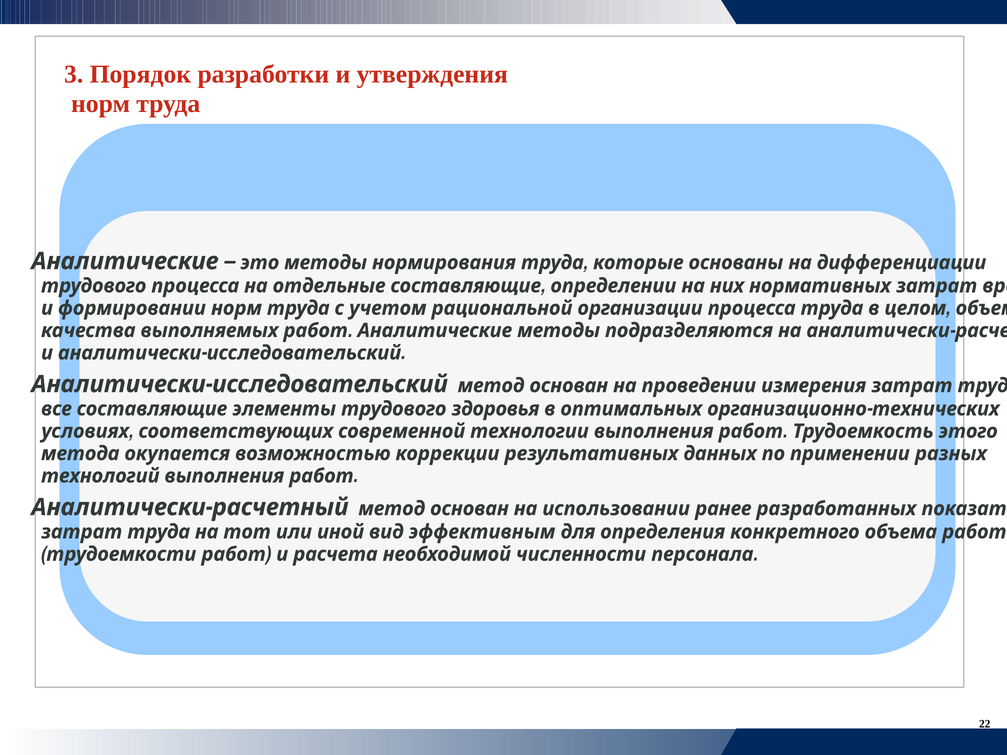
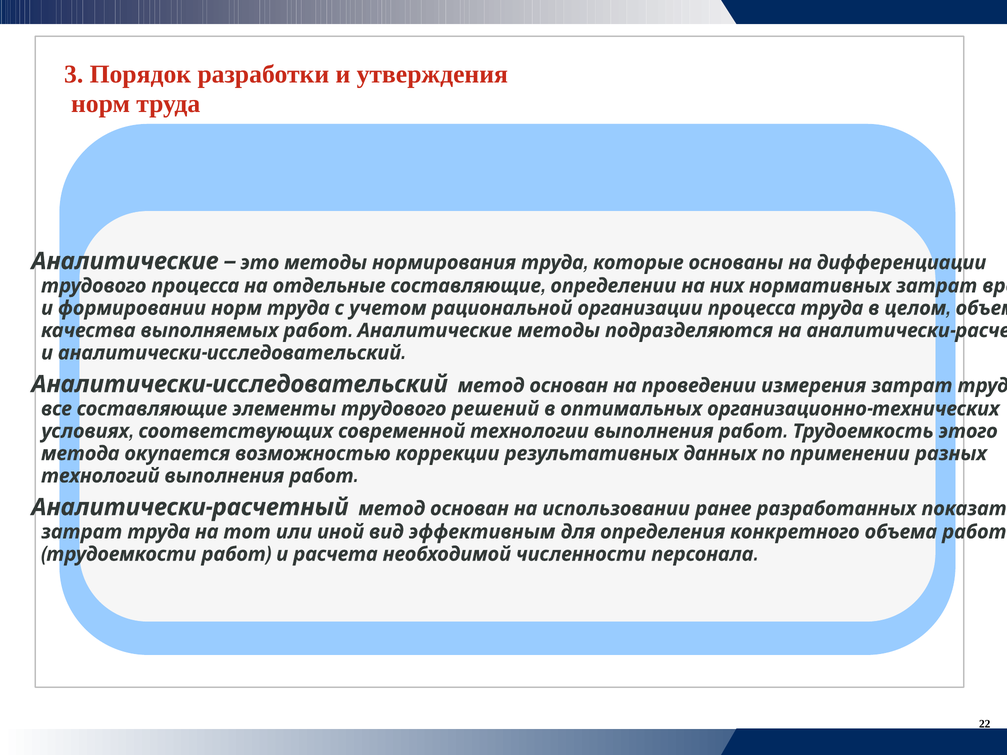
здоровья: здоровья -> решений (495, 409)
